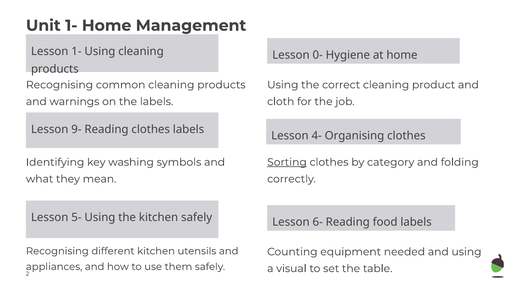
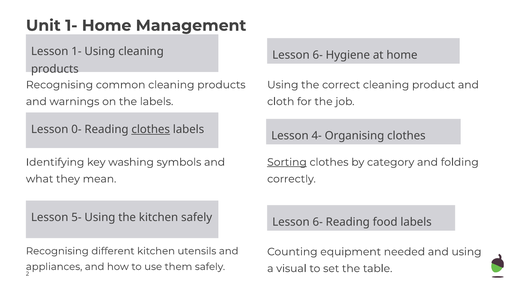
0-: 0- -> 6- (318, 55)
9-: 9- -> 0- (76, 129)
clothes underline: none -> present (151, 129)
